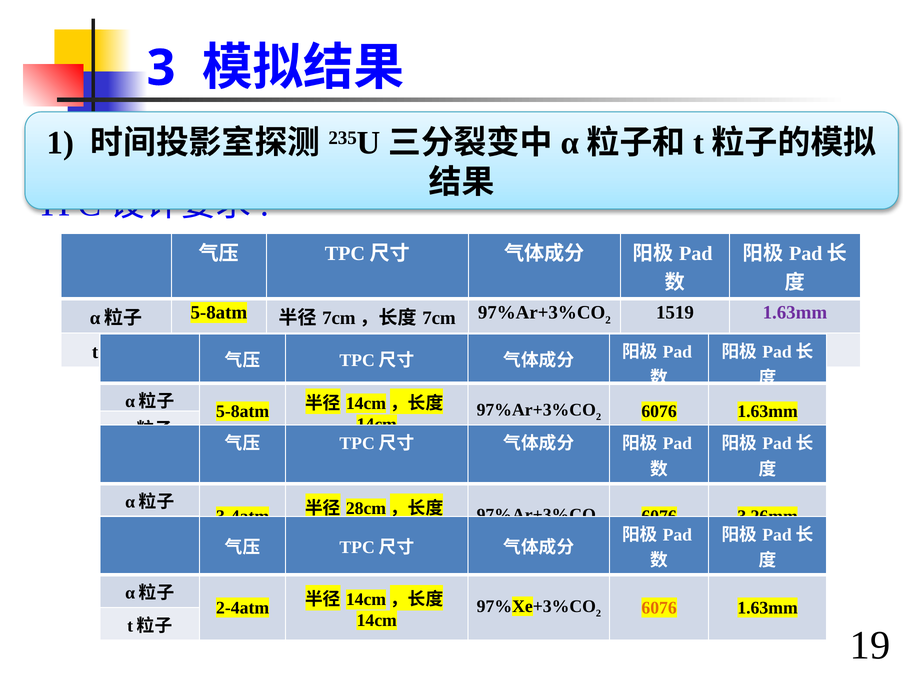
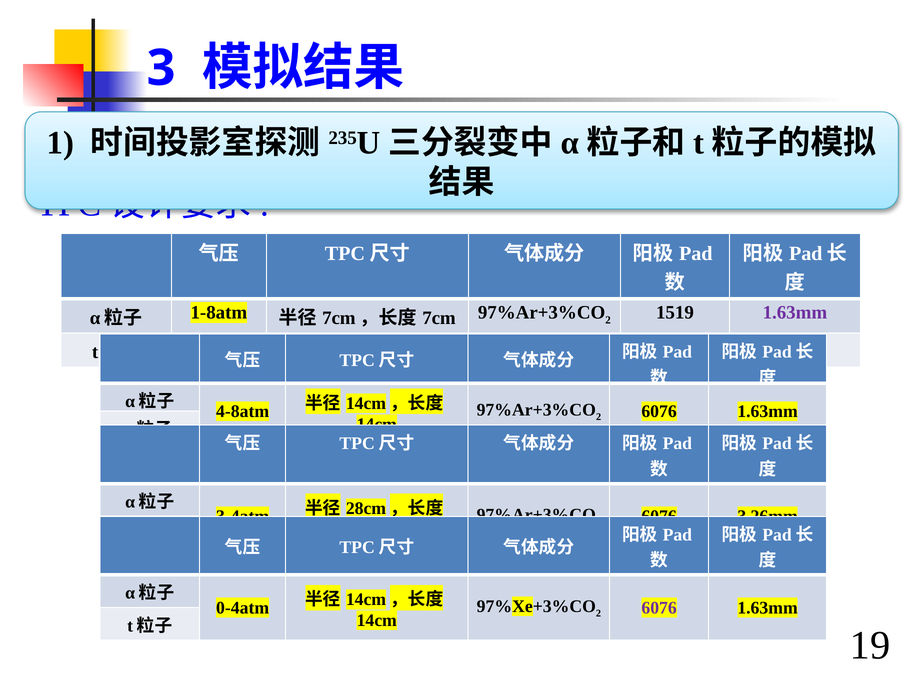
5-8atm: 5-8atm -> 1-8atm (219, 313)
5-8atm: 5-8atm -> 4-8atm (243, 411)
6076 colour: orange -> purple (659, 607)
2-4atm: 2-4atm -> 0-4atm (243, 607)
